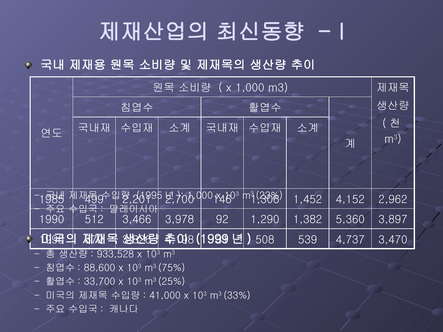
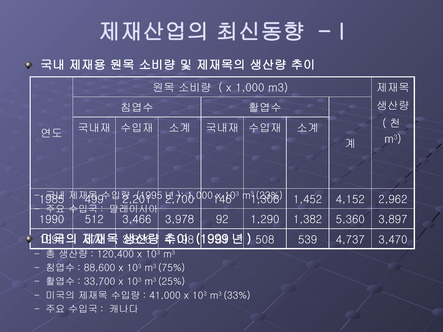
933,528: 933,528 -> 120,400 (115, 254)
